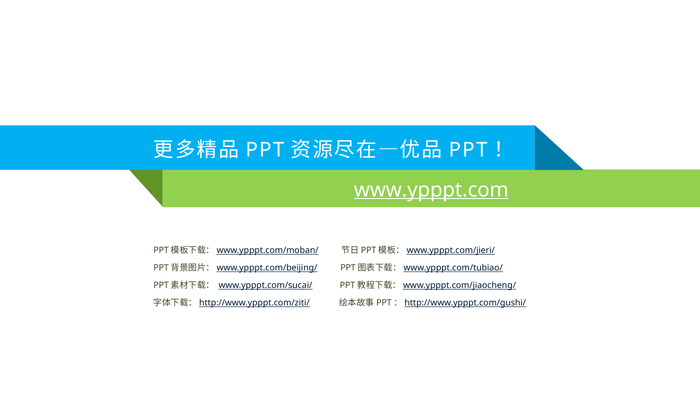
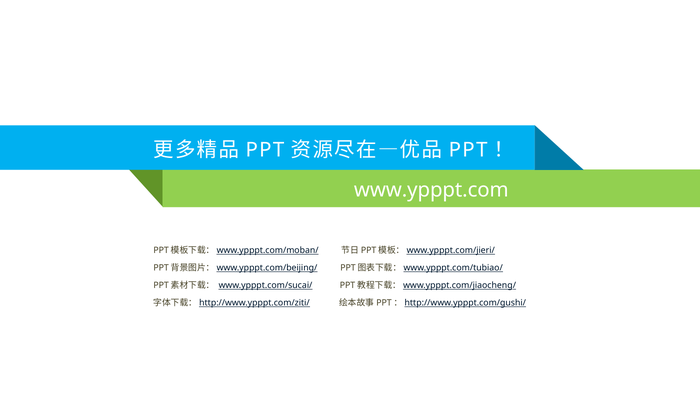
www.ypppt.com underline: present -> none (431, 190)
